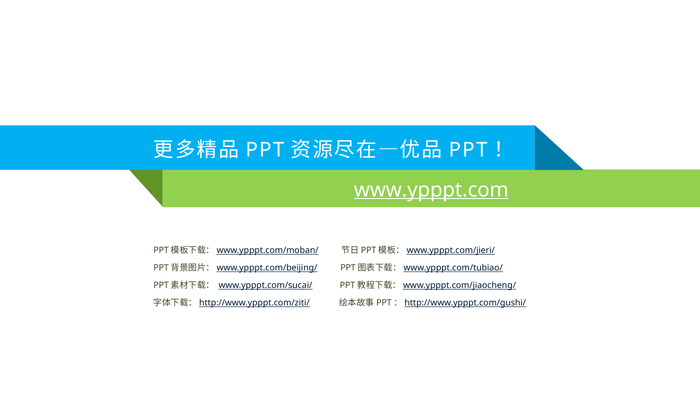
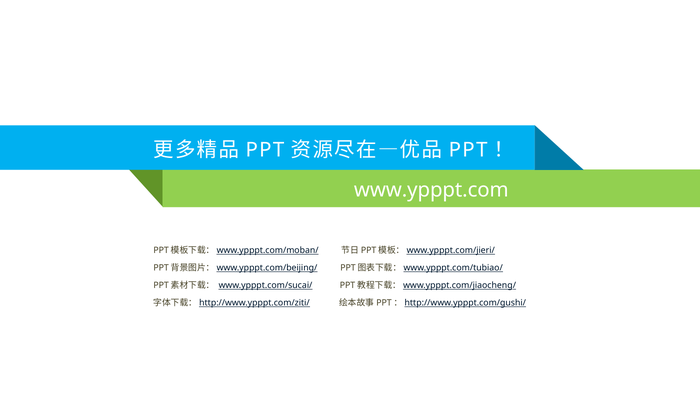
www.ypppt.com underline: present -> none (431, 190)
